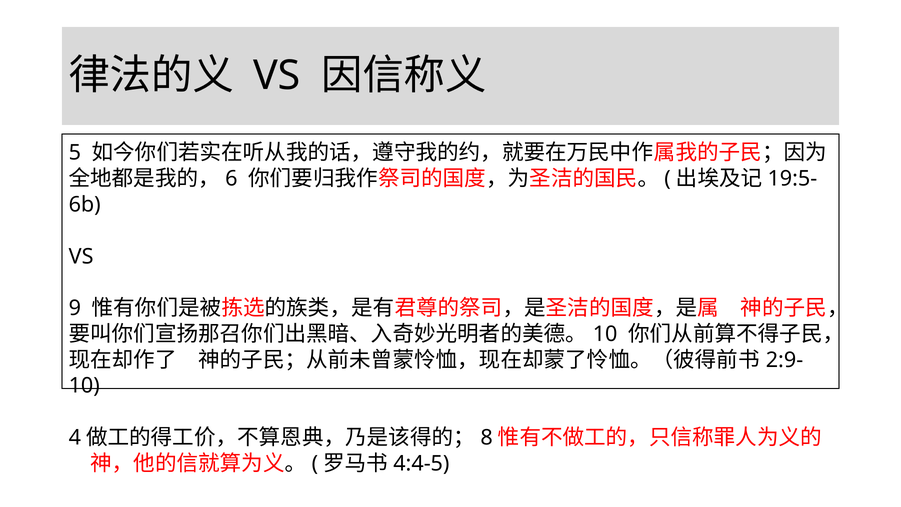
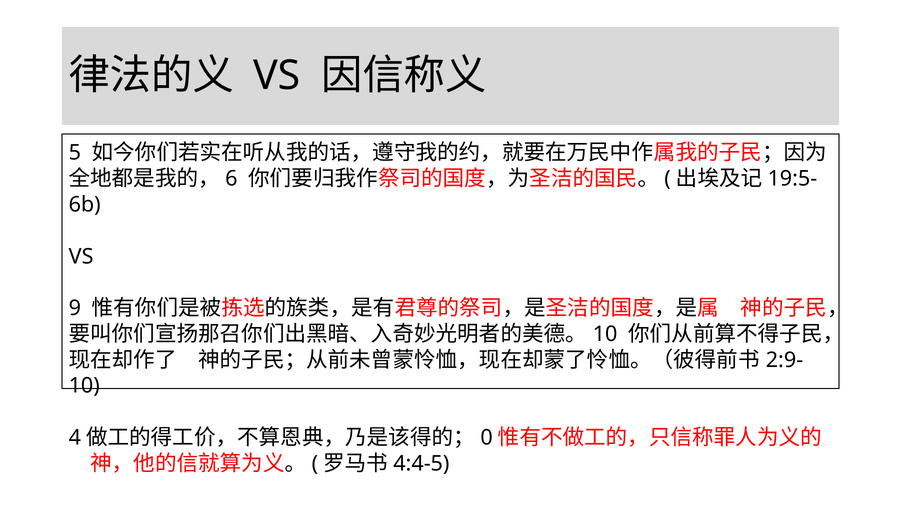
8: 8 -> 0 (487, 437)
